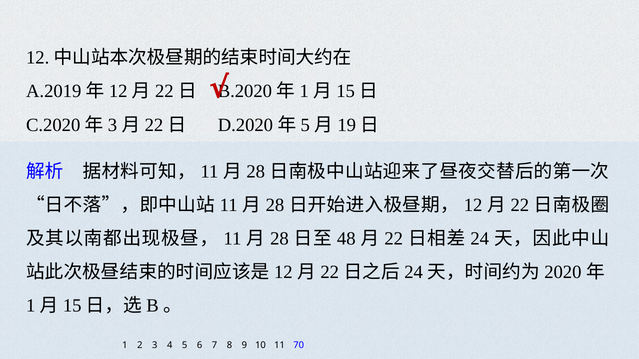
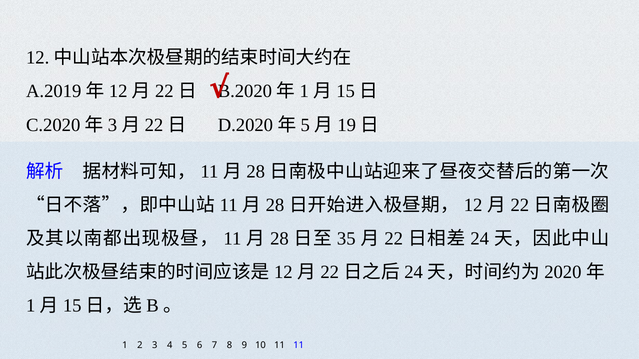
48: 48 -> 35 (346, 239)
11 70: 70 -> 11 (299, 345)
